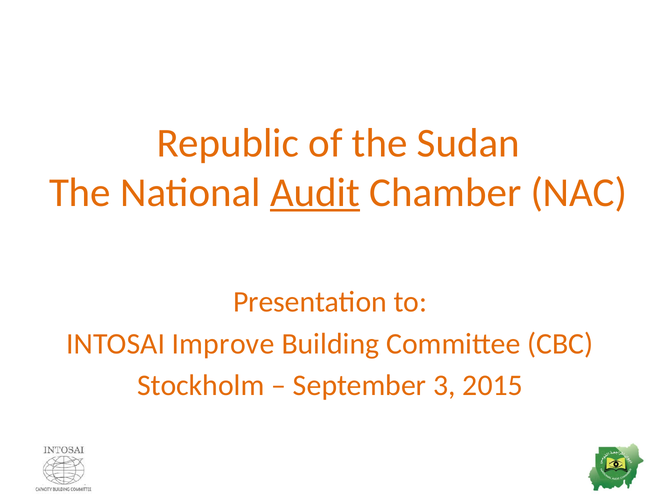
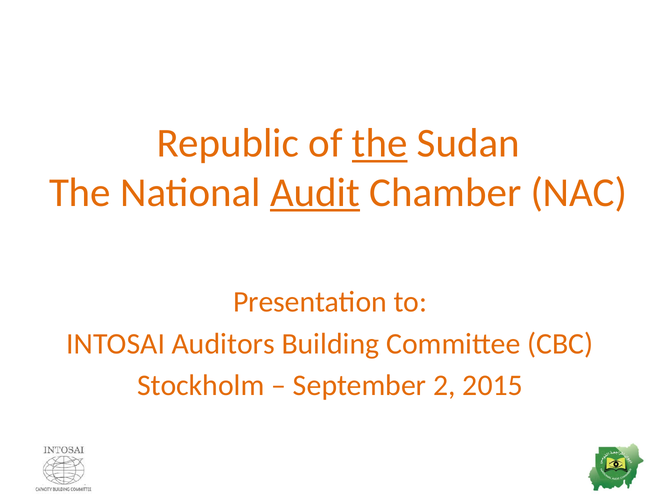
the underline: none -> present (380, 143)
Improve: Improve -> Auditors (223, 343)
3: 3 -> 2 (444, 385)
